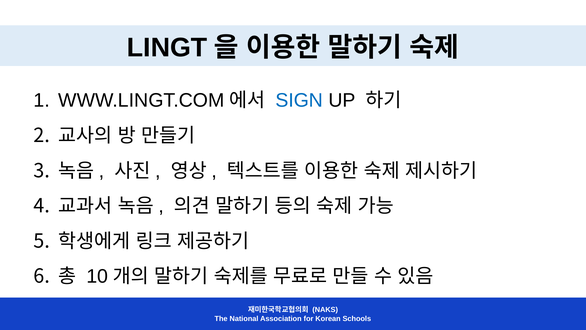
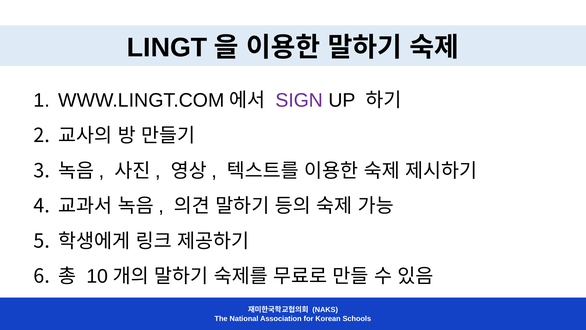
SIGN colour: blue -> purple (299, 100)
